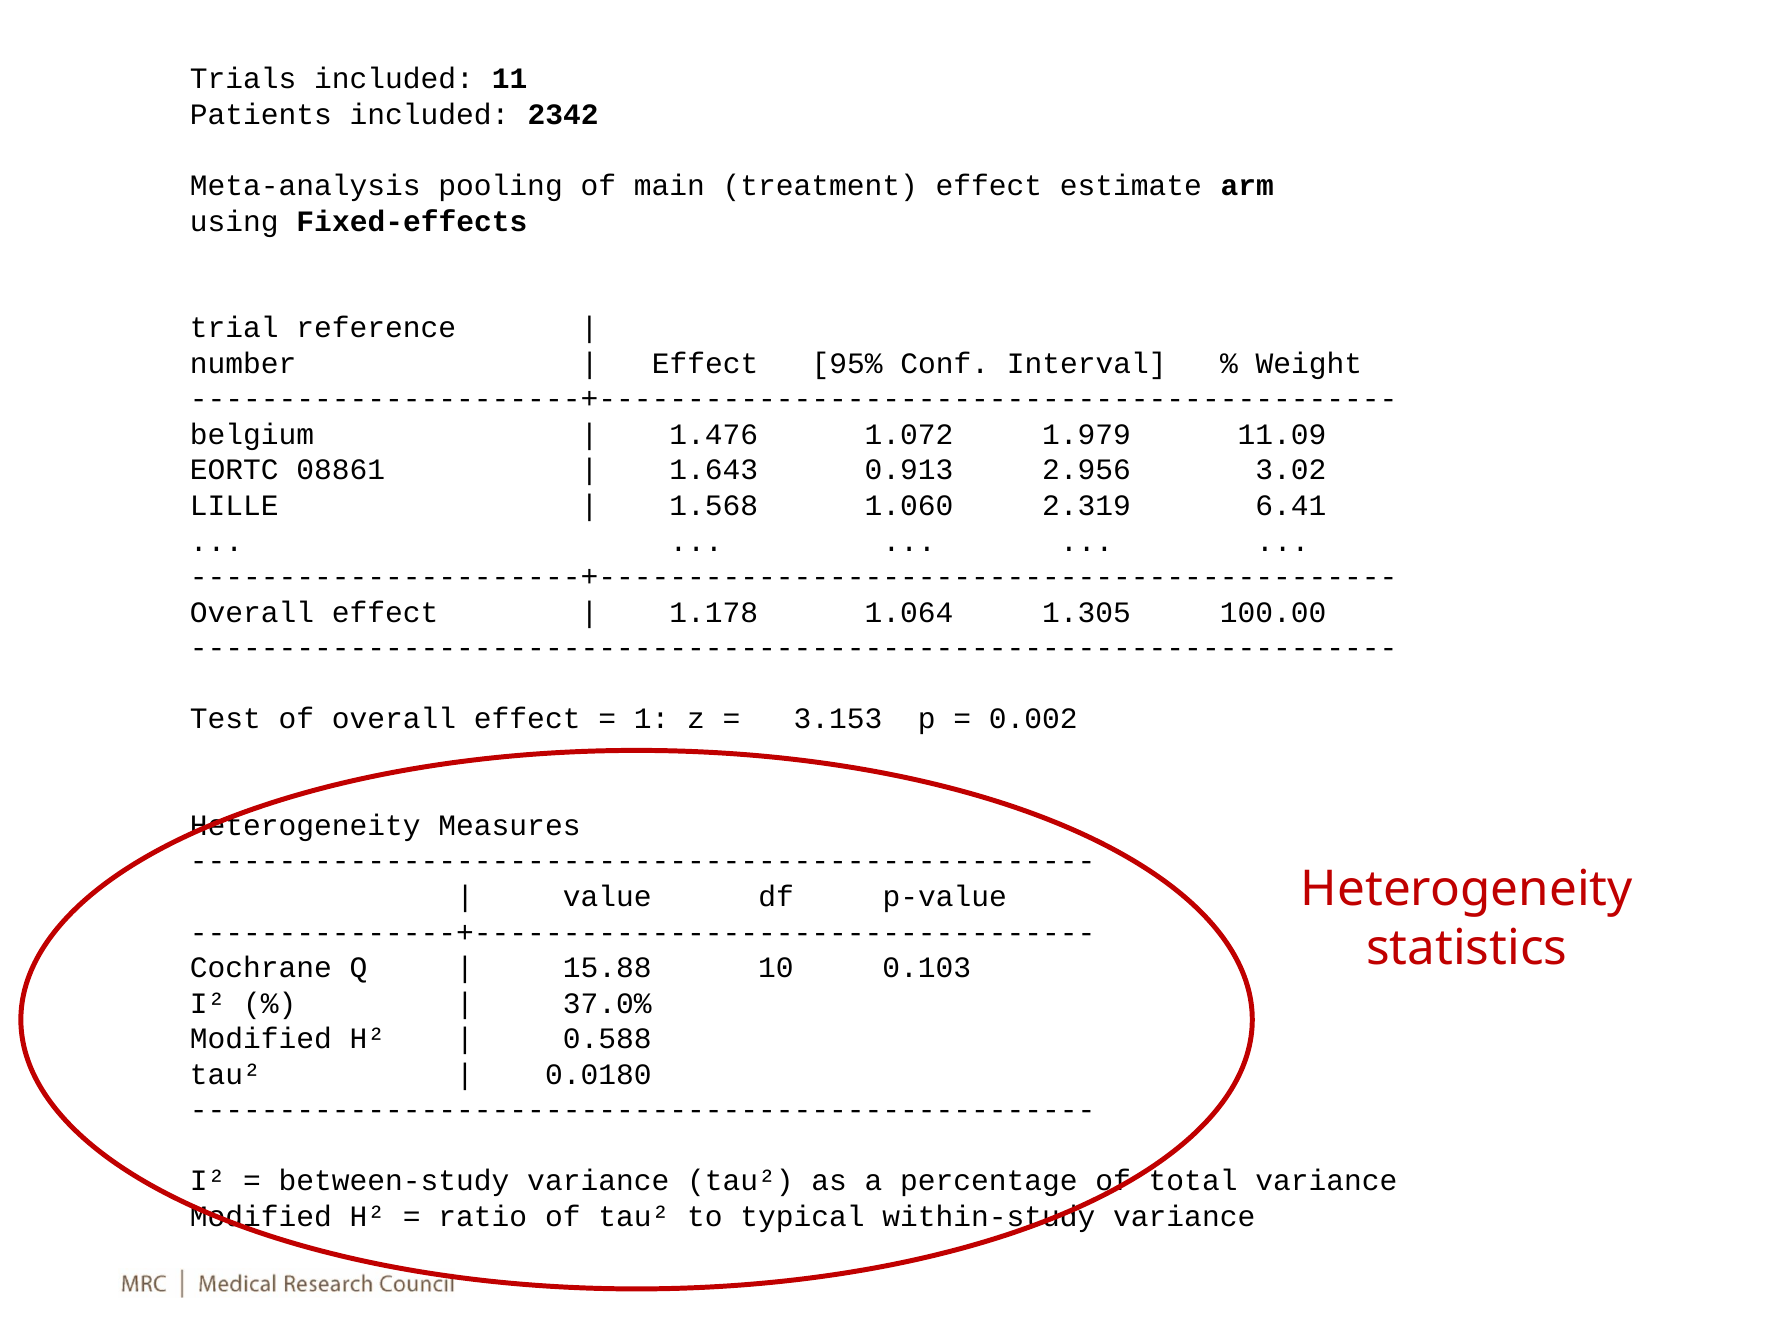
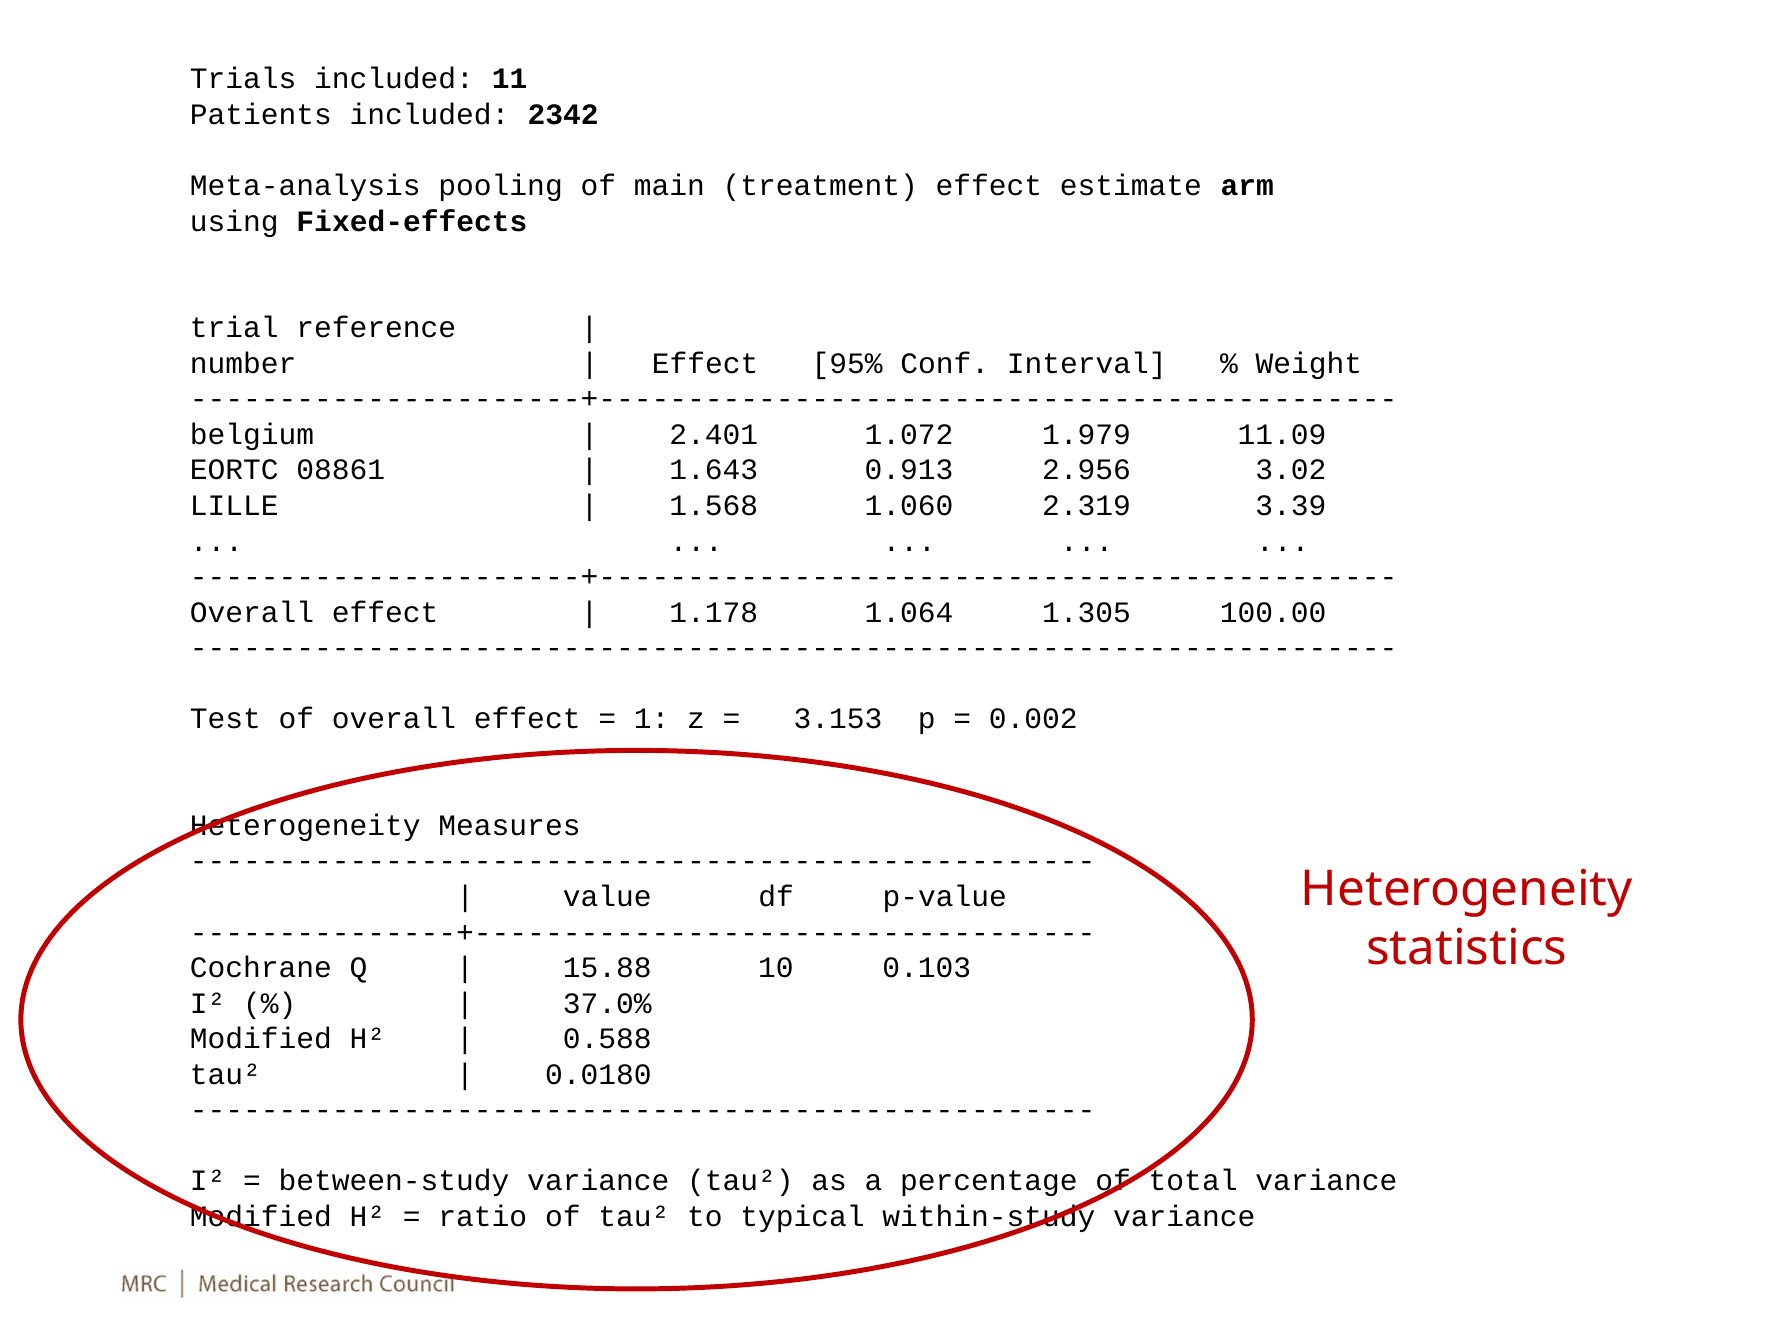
1.476: 1.476 -> 2.401 (714, 435)
6.41: 6.41 -> 3.39 (1291, 506)
